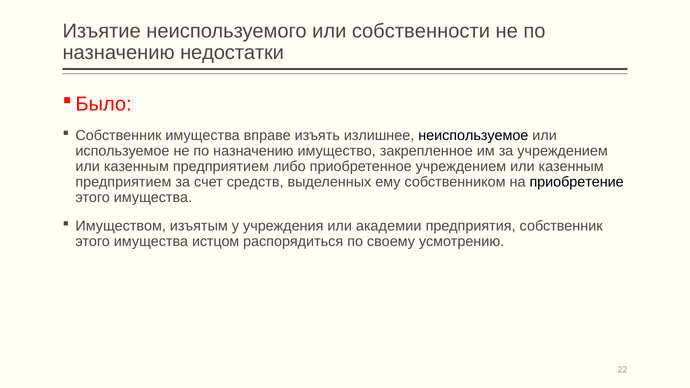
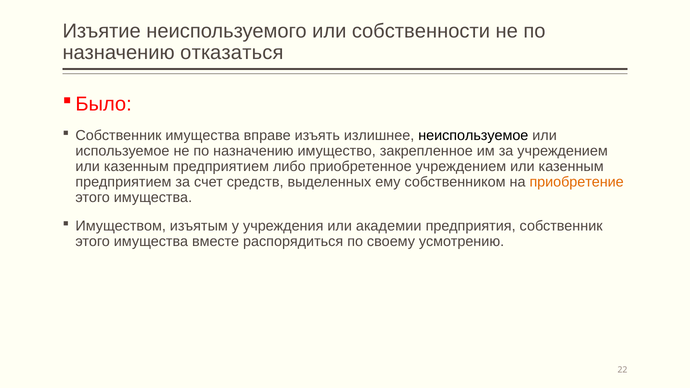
недостатки: недостатки -> отказаться (232, 53)
приобретение colour: black -> orange (577, 182)
истцом: истцом -> вместе (216, 242)
